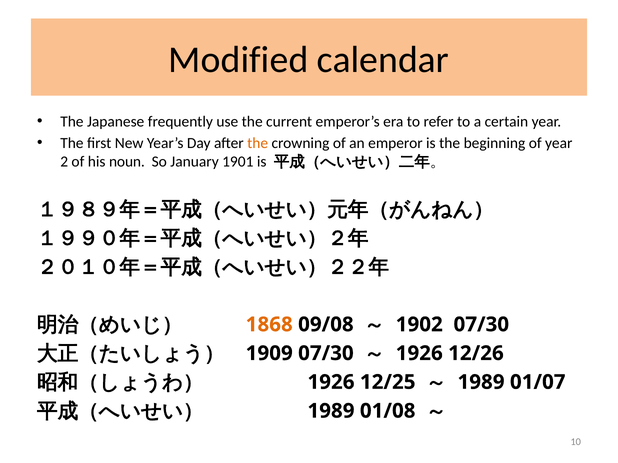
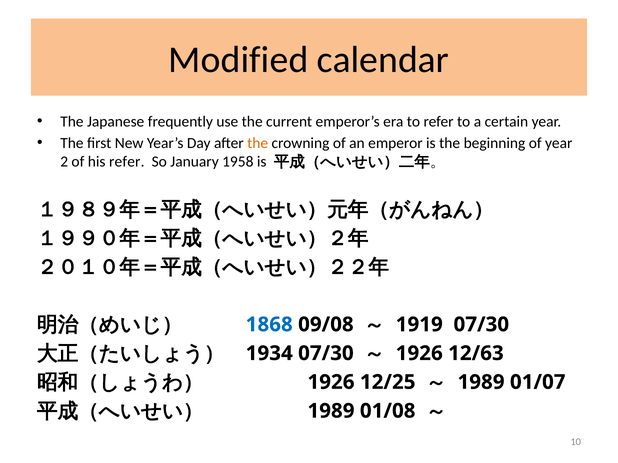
his noun: noun -> refer (127, 162)
1901: 1901 -> 1958 (238, 162)
1868 colour: orange -> blue (269, 325)
1902: 1902 -> 1919 (419, 325)
1909: 1909 -> 1934 (269, 354)
12/26: 12/26 -> 12/63 (476, 354)
